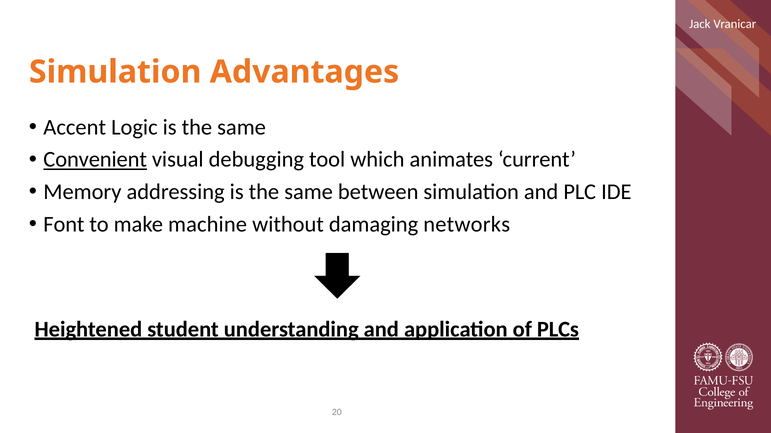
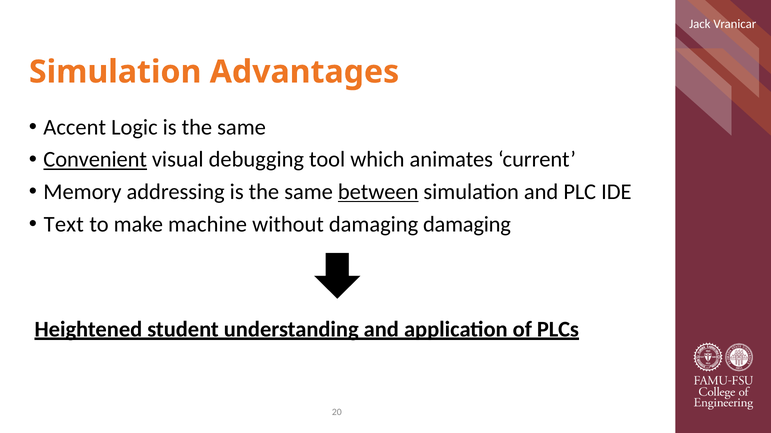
between underline: none -> present (378, 192)
Font: Font -> Text (64, 224)
damaging networks: networks -> damaging (467, 224)
